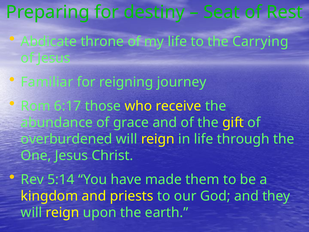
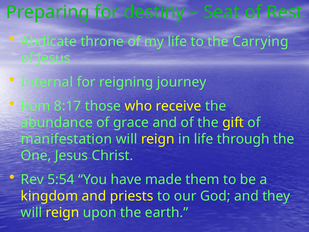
Familiar: Familiar -> Internal (47, 82)
6:17: 6:17 -> 8:17 (68, 106)
overburdened: overburdened -> manifestation (66, 139)
5:14: 5:14 -> 5:54 (61, 179)
